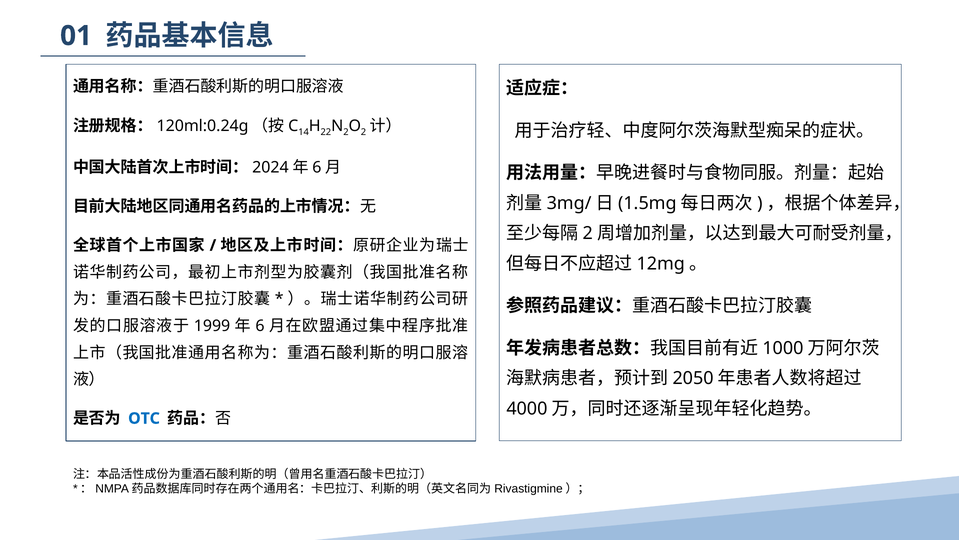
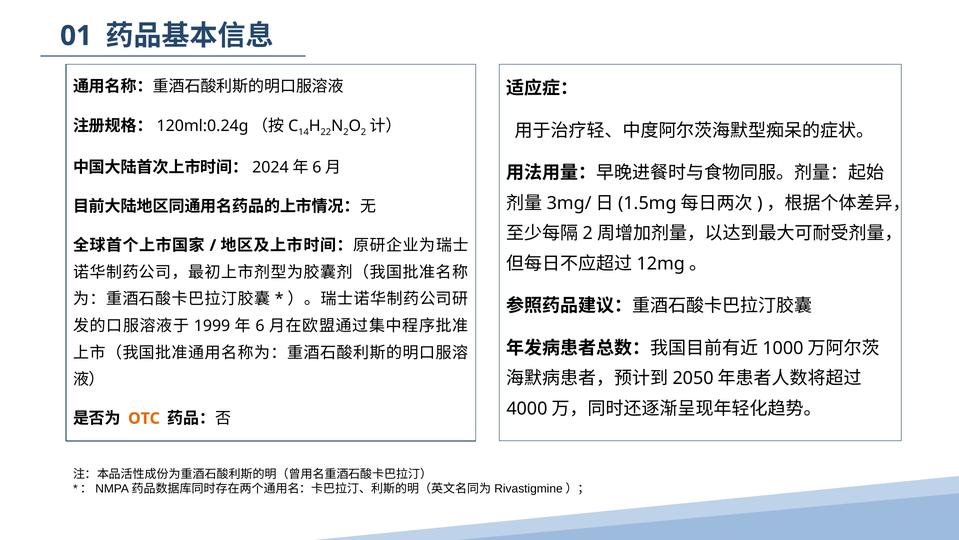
OTC colour: blue -> orange (144, 418)
